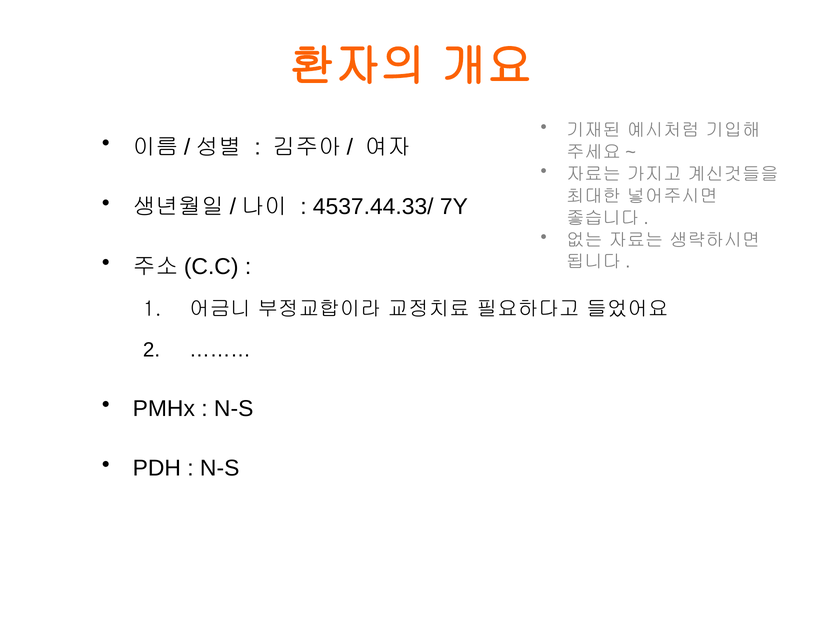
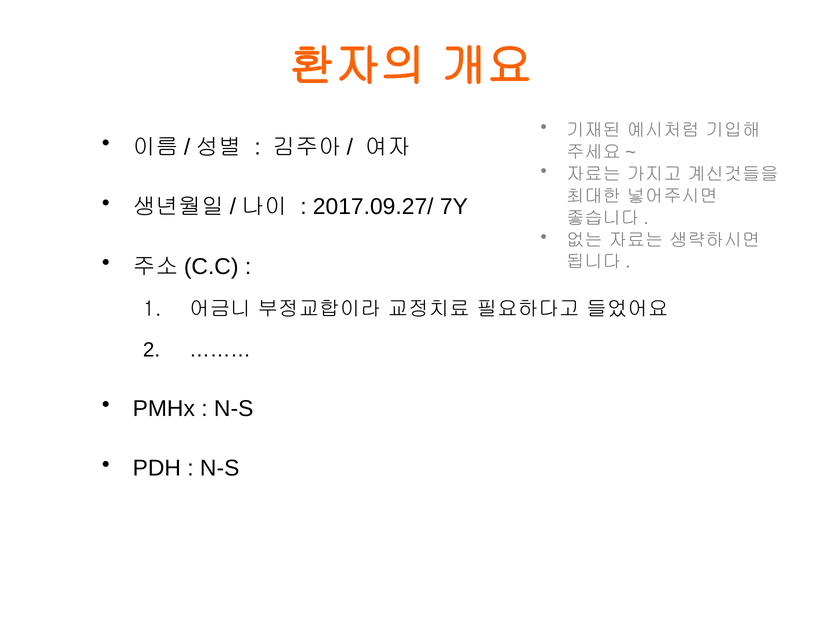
4537.44.33/: 4537.44.33/ -> 2017.09.27/ (373, 207)
